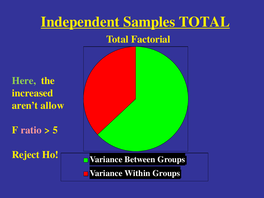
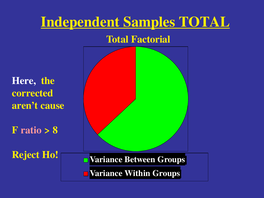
Here colour: light green -> white (24, 81)
increased: increased -> corrected (33, 93)
allow: allow -> cause (52, 105)
5: 5 -> 8 (55, 130)
